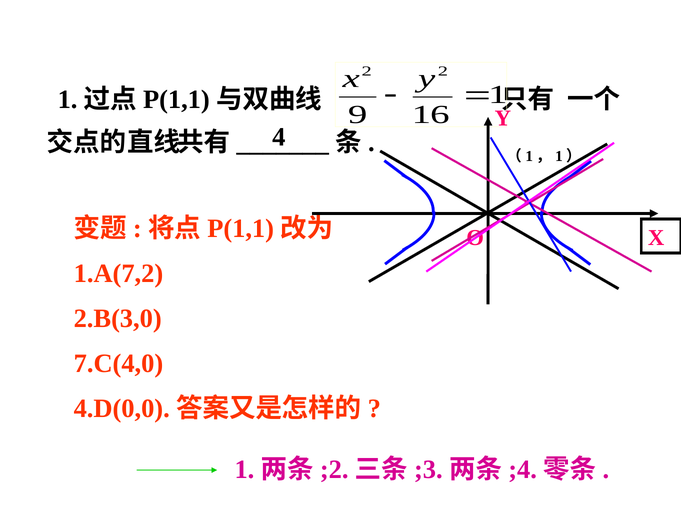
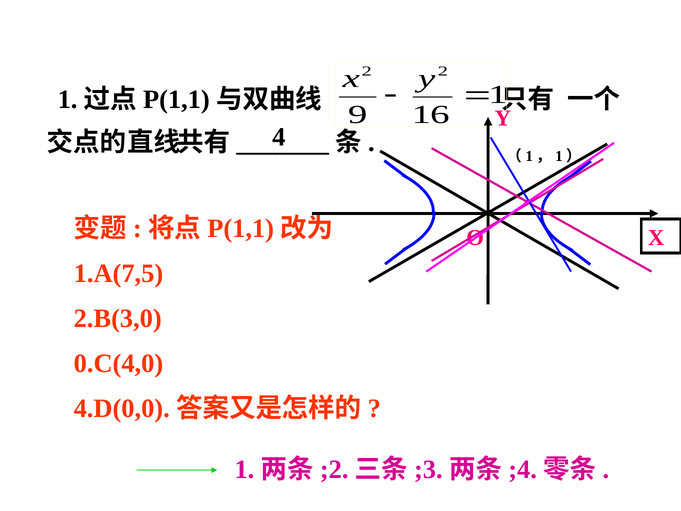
1.A(7,2: 1.A(7,2 -> 1.A(7,5 (118, 273)
7.C(4,0: 7.C(4,0 -> 0.C(4,0 (118, 363)
